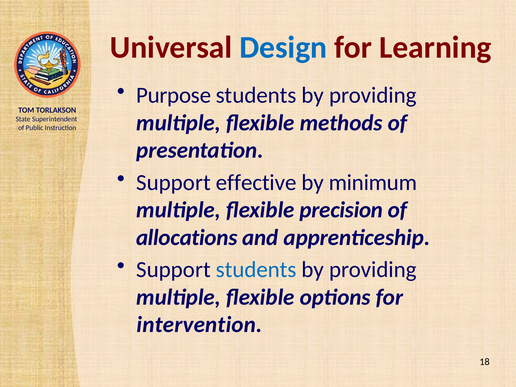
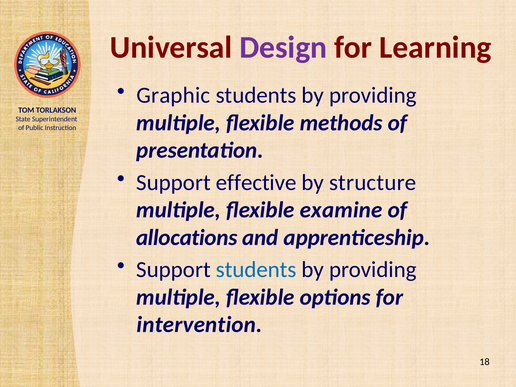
Design colour: blue -> purple (283, 47)
Purpose: Purpose -> Graphic (173, 95)
minimum: minimum -> structure (373, 183)
precision: precision -> examine (341, 210)
